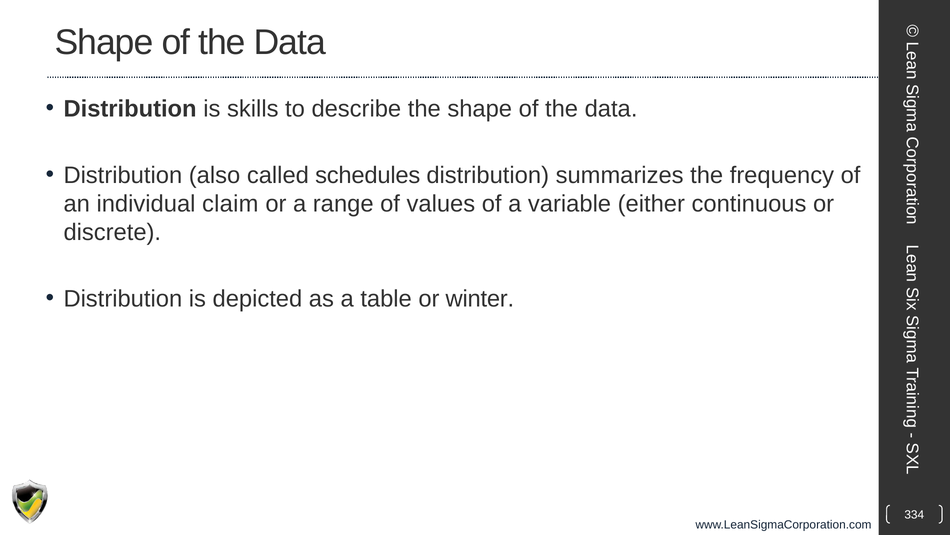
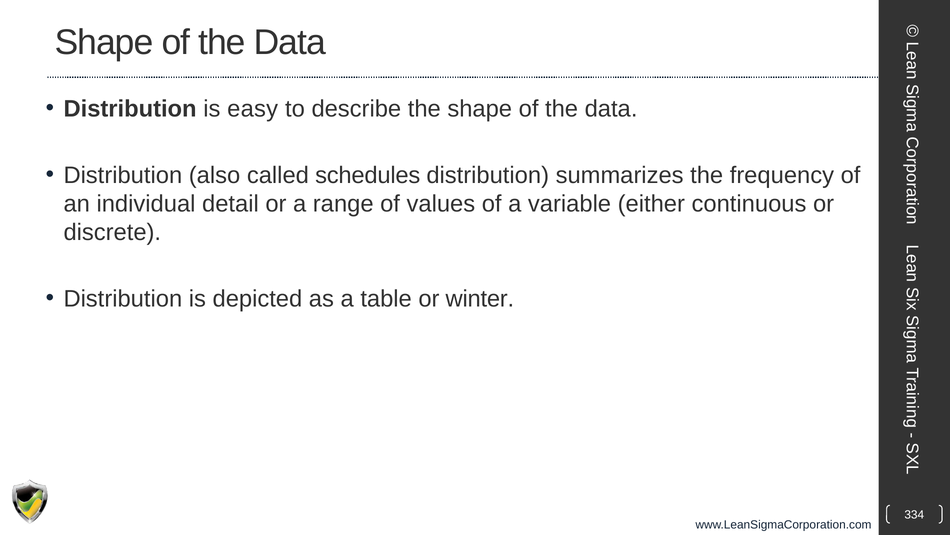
skills: skills -> easy (253, 109)
claim: claim -> detail (230, 204)
